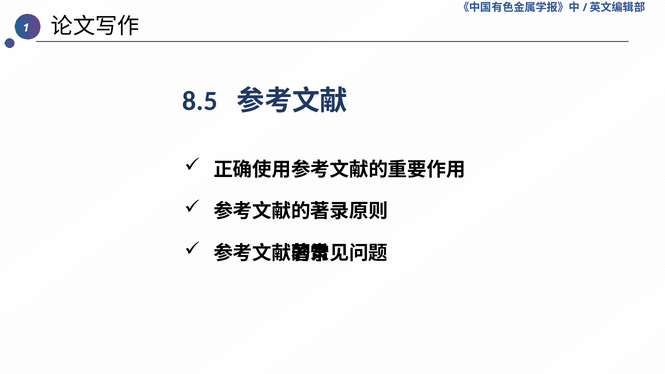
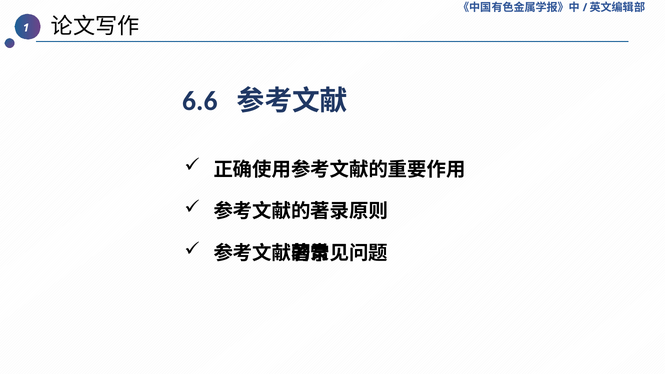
8.5: 8.5 -> 6.6 (200, 101)
